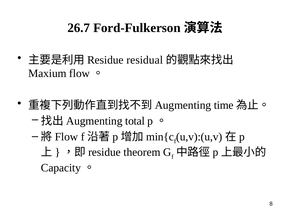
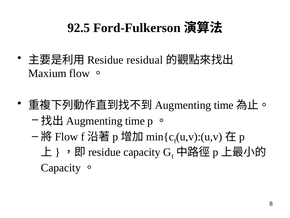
26.7: 26.7 -> 92.5 (79, 28)
total: total -> time (135, 121)
theorem: theorem -> capacity (142, 152)
